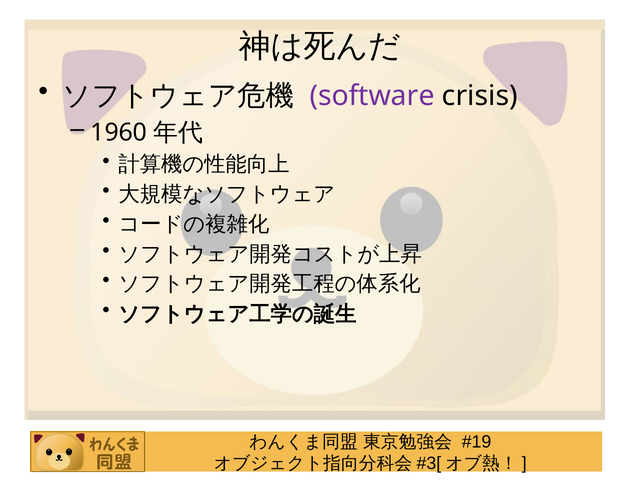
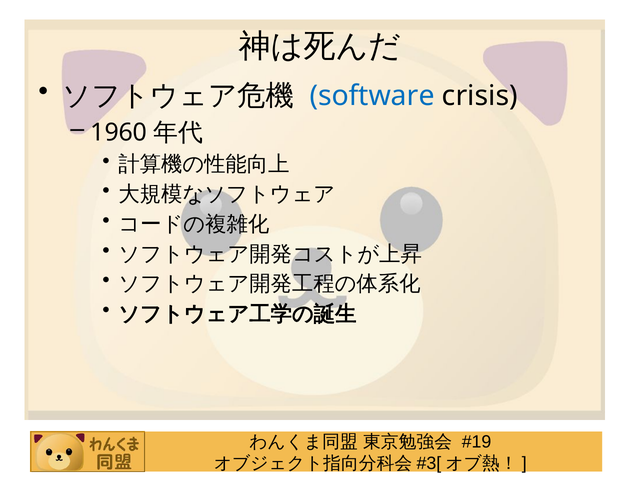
software colour: purple -> blue (372, 96)
